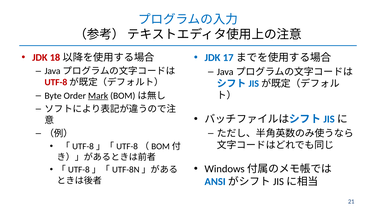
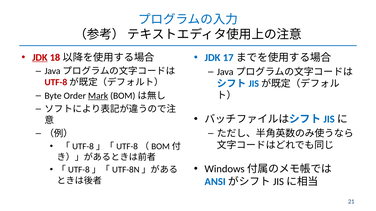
JDK underline: none -> present (40, 58)
